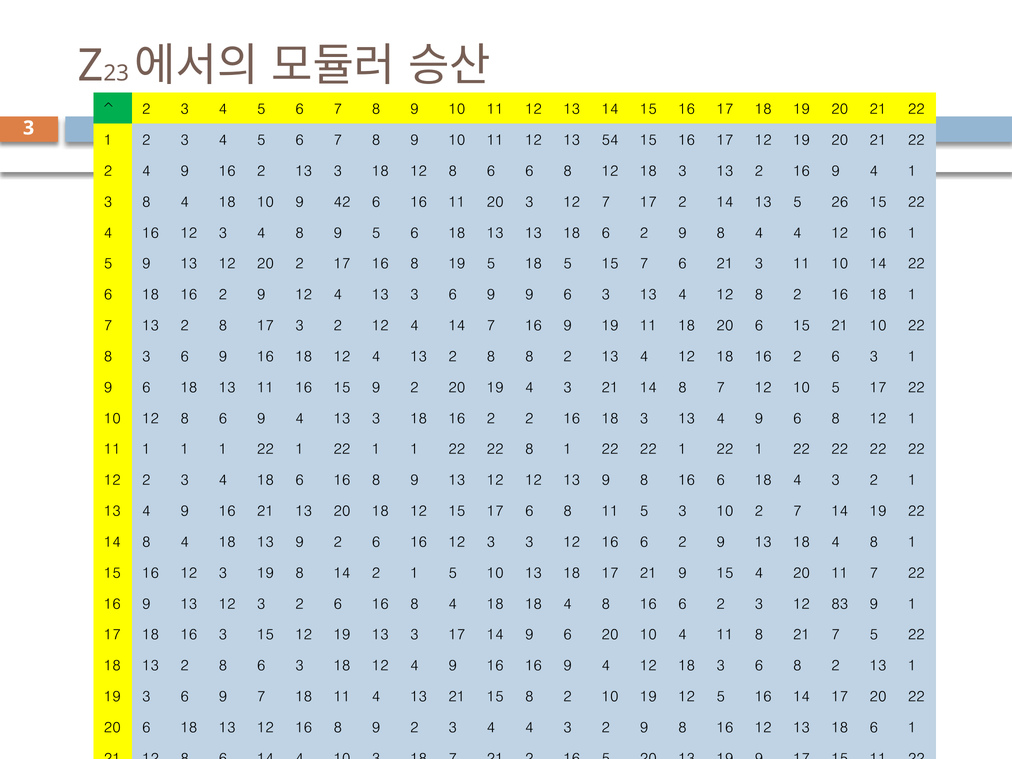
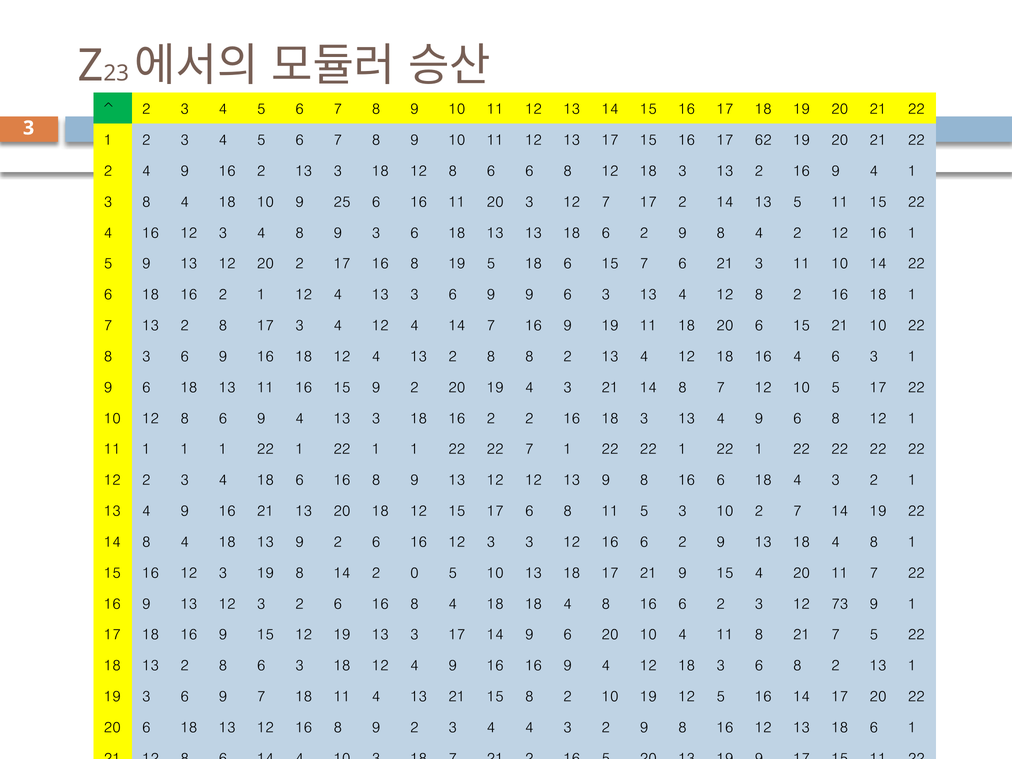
13 54: 54 -> 17 (610, 140)
17 12: 12 -> 62 (763, 140)
42: 42 -> 25 (342, 202)
5 26: 26 -> 11 (840, 202)
9 5: 5 -> 3 (376, 233)
8 4 4: 4 -> 2 (797, 233)
5 18 5: 5 -> 6 (568, 264)
16 2 9: 9 -> 1 (261, 295)
17 3 2: 2 -> 4 (338, 326)
12 18 16 2: 2 -> 4 (797, 357)
22 22 8: 8 -> 7 (529, 450)
14 2 1: 1 -> 0 (414, 573)
83: 83 -> 73 (840, 604)
18 16 3: 3 -> 9 (223, 635)
